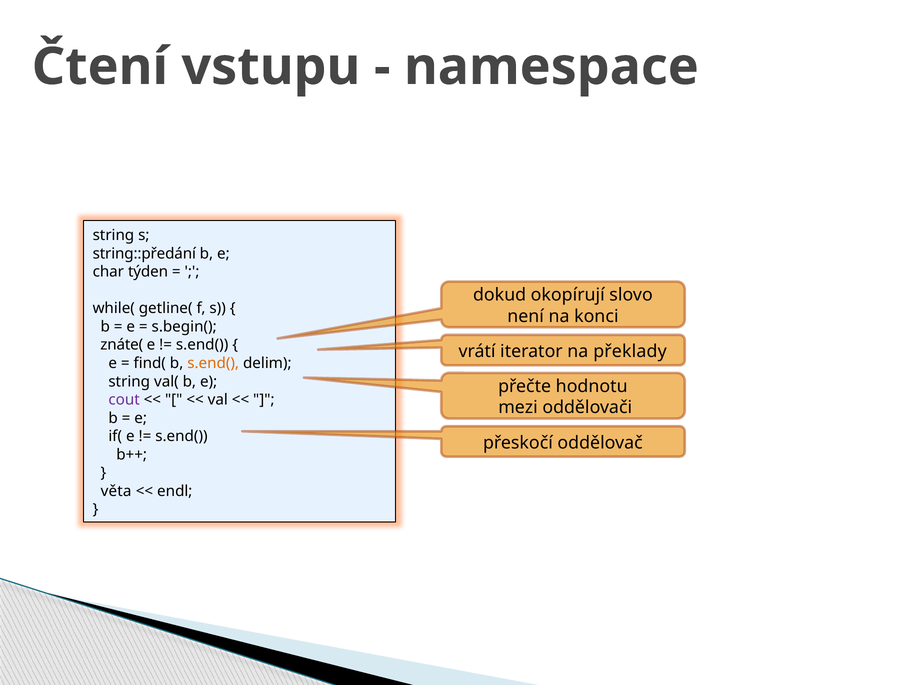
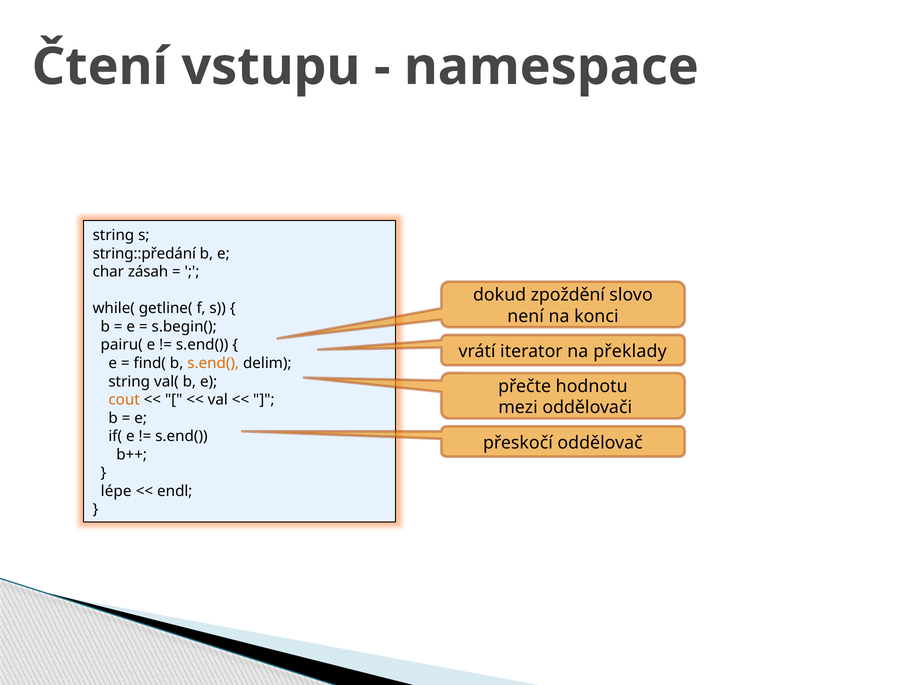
týden: týden -> zásah (148, 272)
okopírují: okopírují -> zpoždění (568, 295)
znáte(: znáte( -> pairu( (122, 345)
cout colour: purple -> orange (124, 400)
věta: věta -> lépe (116, 491)
